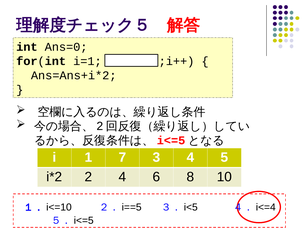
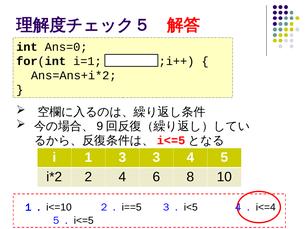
2: 2 -> 9 (100, 126)
1 7: 7 -> 3 (122, 158)
